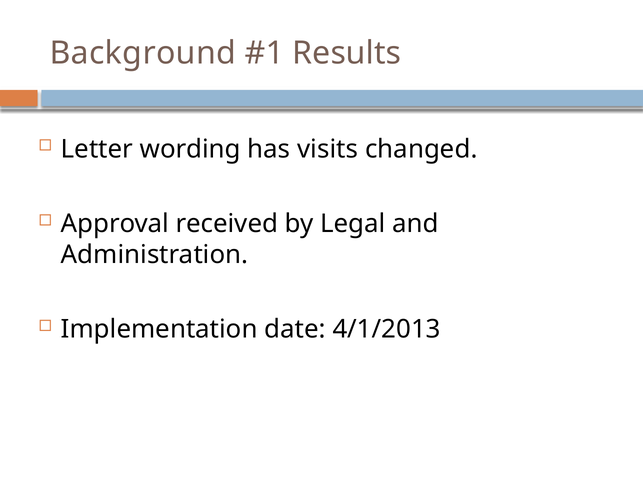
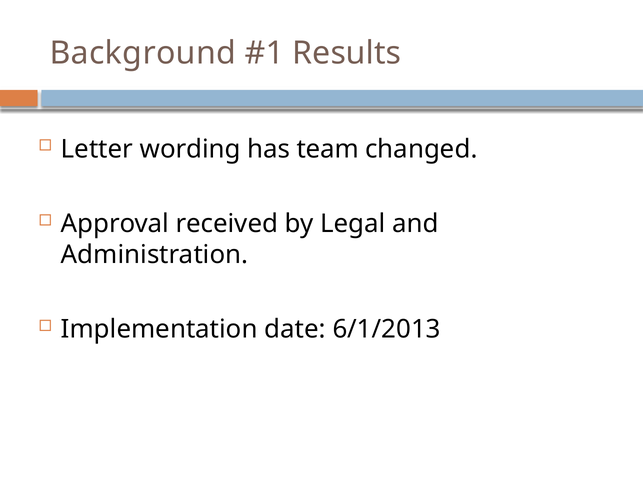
visits: visits -> team (328, 149)
4/1/2013: 4/1/2013 -> 6/1/2013 (387, 330)
